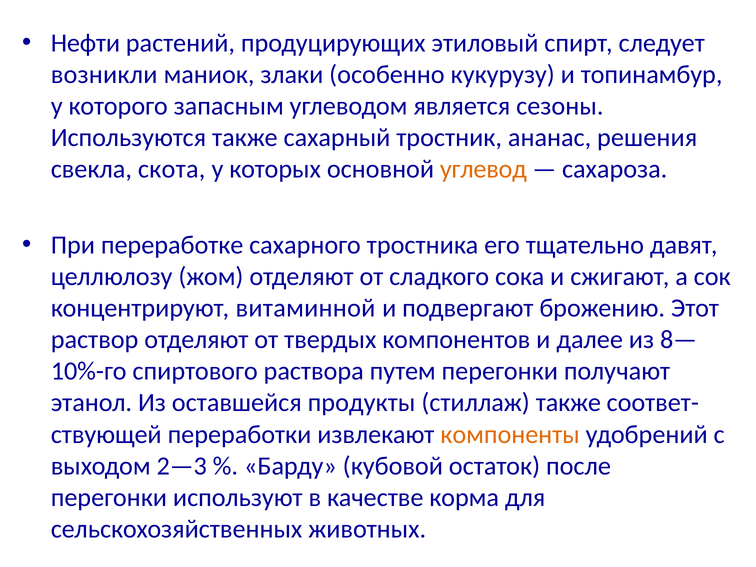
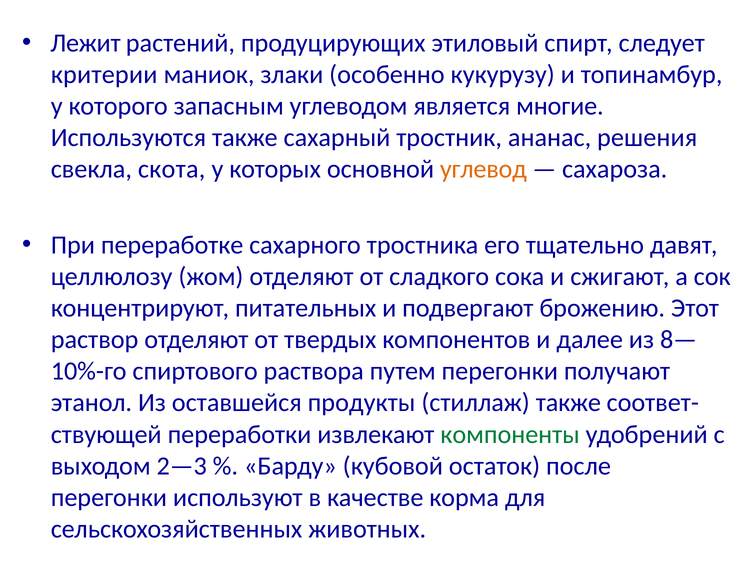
Нефти: Нефти -> Лежит (85, 43)
возникли: возникли -> критерии (104, 74)
сезоны: сезоны -> многие (560, 106)
витаминной: витаминной -> питательных (306, 308)
компоненты colour: orange -> green (510, 435)
